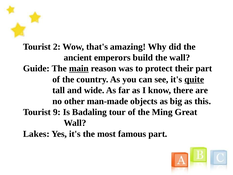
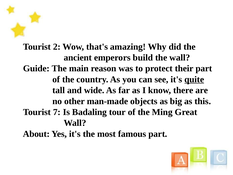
main underline: present -> none (79, 68)
9: 9 -> 7 (57, 112)
Lakes: Lakes -> About (36, 134)
